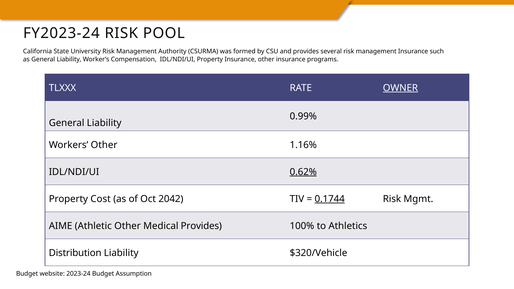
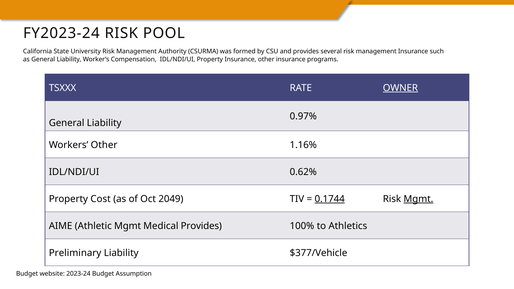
TLXXX: TLXXX -> TSXXX (62, 88)
0.99%: 0.99% -> 0.97% (303, 116)
0.62% underline: present -> none (303, 172)
2042: 2042 -> 2049 (171, 199)
Mgmt underline: none -> present (418, 199)
Athletic Other: Other -> Mgmt (128, 226)
Distribution: Distribution -> Preliminary (75, 253)
$320/Vehicle: $320/Vehicle -> $377/Vehicle (319, 253)
